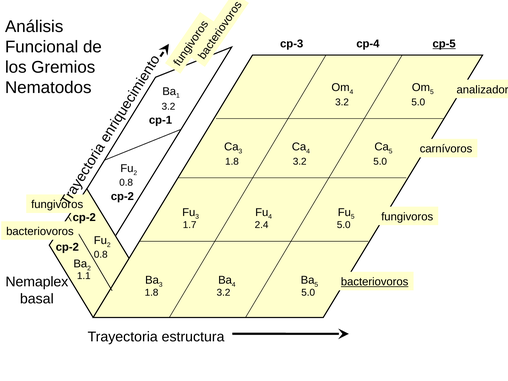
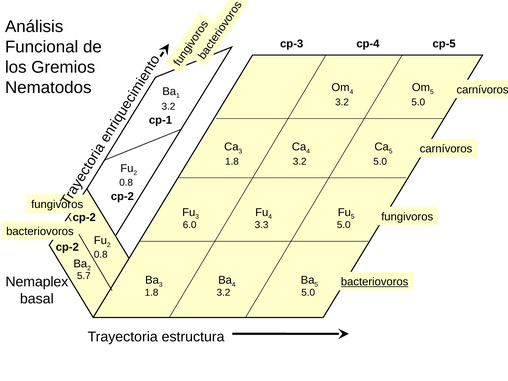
cp-5 underline: present -> none (444, 44)
analizador: analizador -> carnívoros (483, 90)
1.7: 1.7 -> 6.0 (190, 225)
2.4: 2.4 -> 3.3 (262, 225)
1.1: 1.1 -> 5.7 (84, 276)
